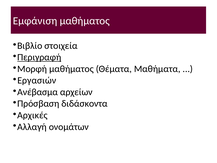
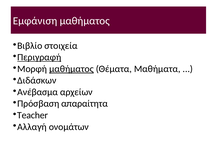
μαθήματος underline: none -> present (71, 69)
Εργασιών: Εργασιών -> Διδάσκων (37, 80)
διδάσκοντα: διδάσκοντα -> απαραίτητα (85, 103)
Αρχικές: Αρχικές -> Teacher (33, 115)
